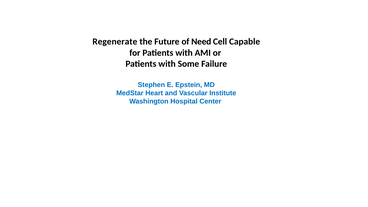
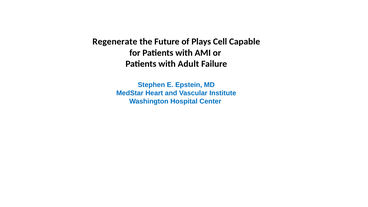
Need: Need -> Plays (201, 42)
Some: Some -> Adult (188, 64)
